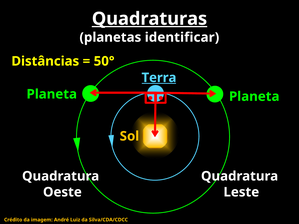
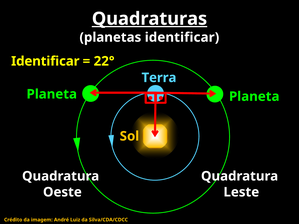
Distâncias: Distâncias -> Identificar (45, 61)
50°: 50° -> 22° (104, 61)
Terra underline: present -> none (159, 78)
